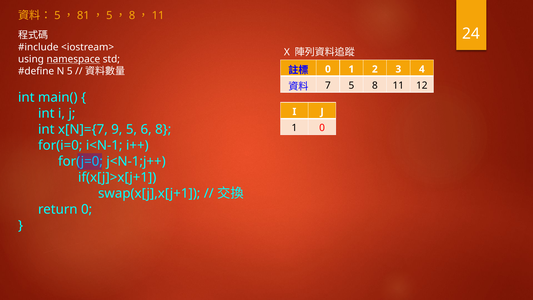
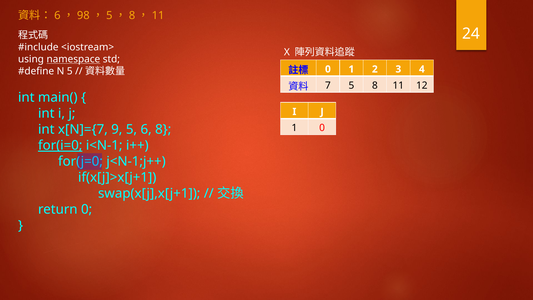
5: 5 -> 6 (57, 16)
81: 81 -> 98 (83, 16)
for(i=0 underline: none -> present (60, 145)
